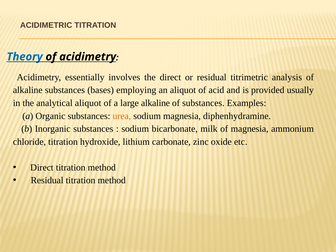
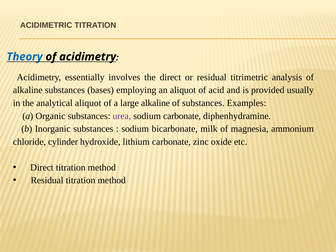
urea colour: orange -> purple (122, 116)
sodium magnesia: magnesia -> carbonate (182, 116)
chloride titration: titration -> cylinder (63, 142)
